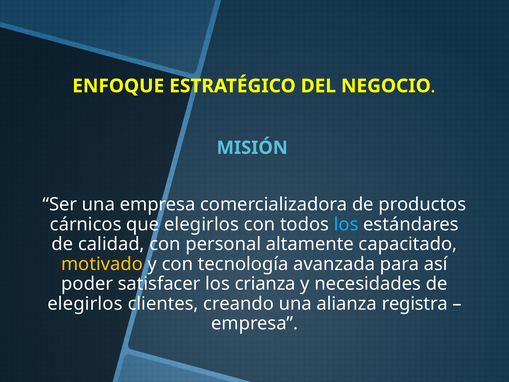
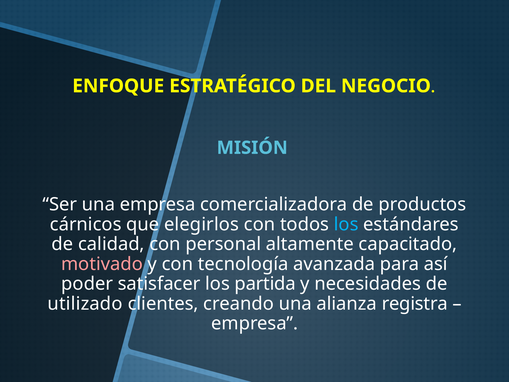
motivado colour: yellow -> pink (102, 264)
crianza: crianza -> partida (265, 284)
elegirlos: elegirlos -> utilizado (85, 304)
